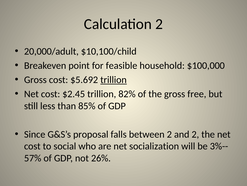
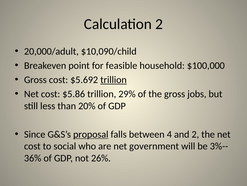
$10,100/child: $10,100/child -> $10,090/child (109, 51)
$2.45: $2.45 -> $5.86 (74, 94)
82%: 82% -> 29% (127, 94)
free: free -> jobs (197, 94)
85%: 85% -> 20% (87, 105)
proposal underline: none -> present (91, 134)
between 2: 2 -> 4 (169, 134)
socialization: socialization -> government (154, 146)
57%: 57% -> 36% (33, 158)
